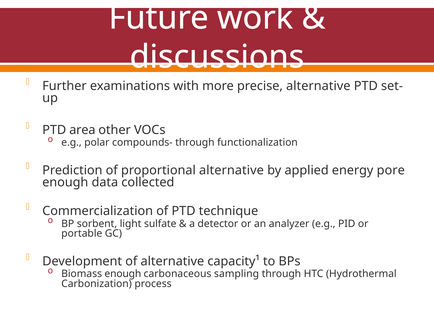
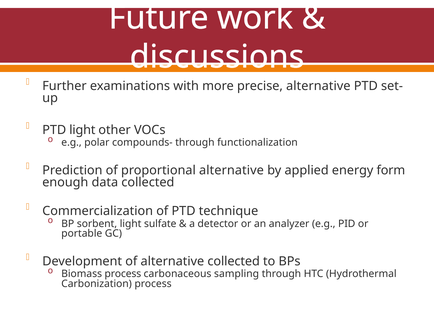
area: area -> light (82, 130)
pore: pore -> form (391, 171)
alternative capacity¹: capacity¹ -> collected (234, 262)
Biomass enough: enough -> process (123, 274)
